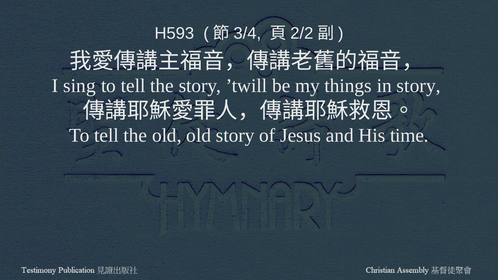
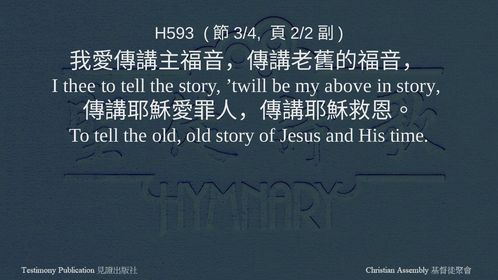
sing: sing -> thee (79, 86)
things: things -> above (348, 86)
